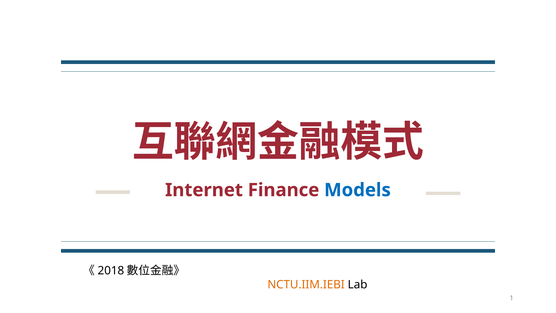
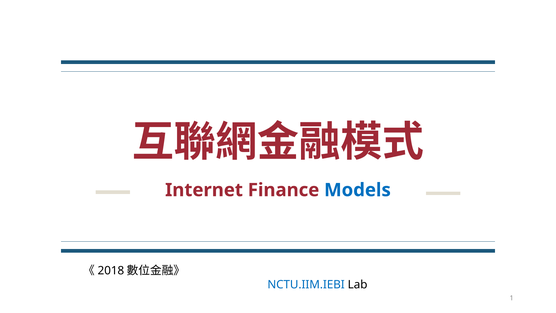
NCTU.IIM.IEBI colour: orange -> blue (306, 284)
